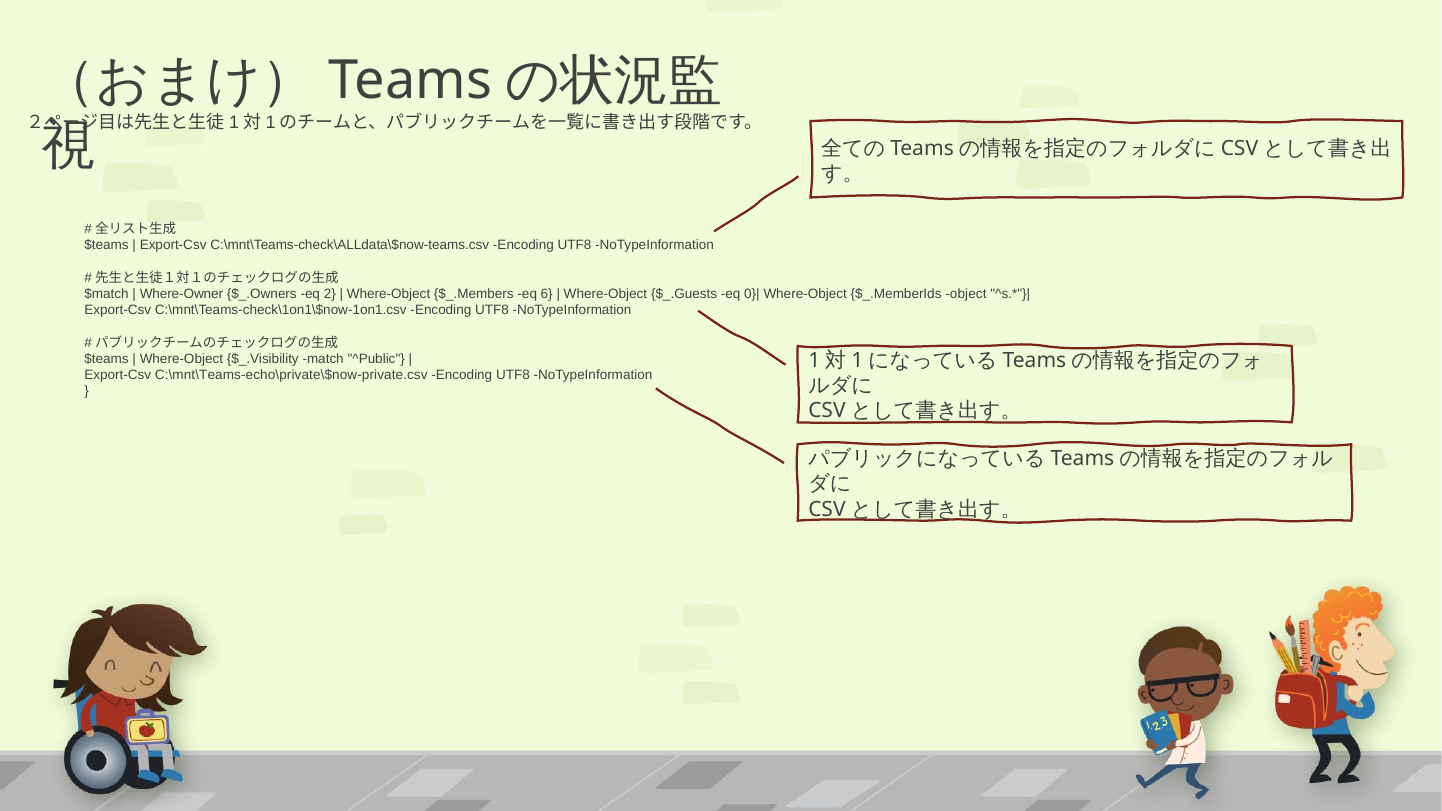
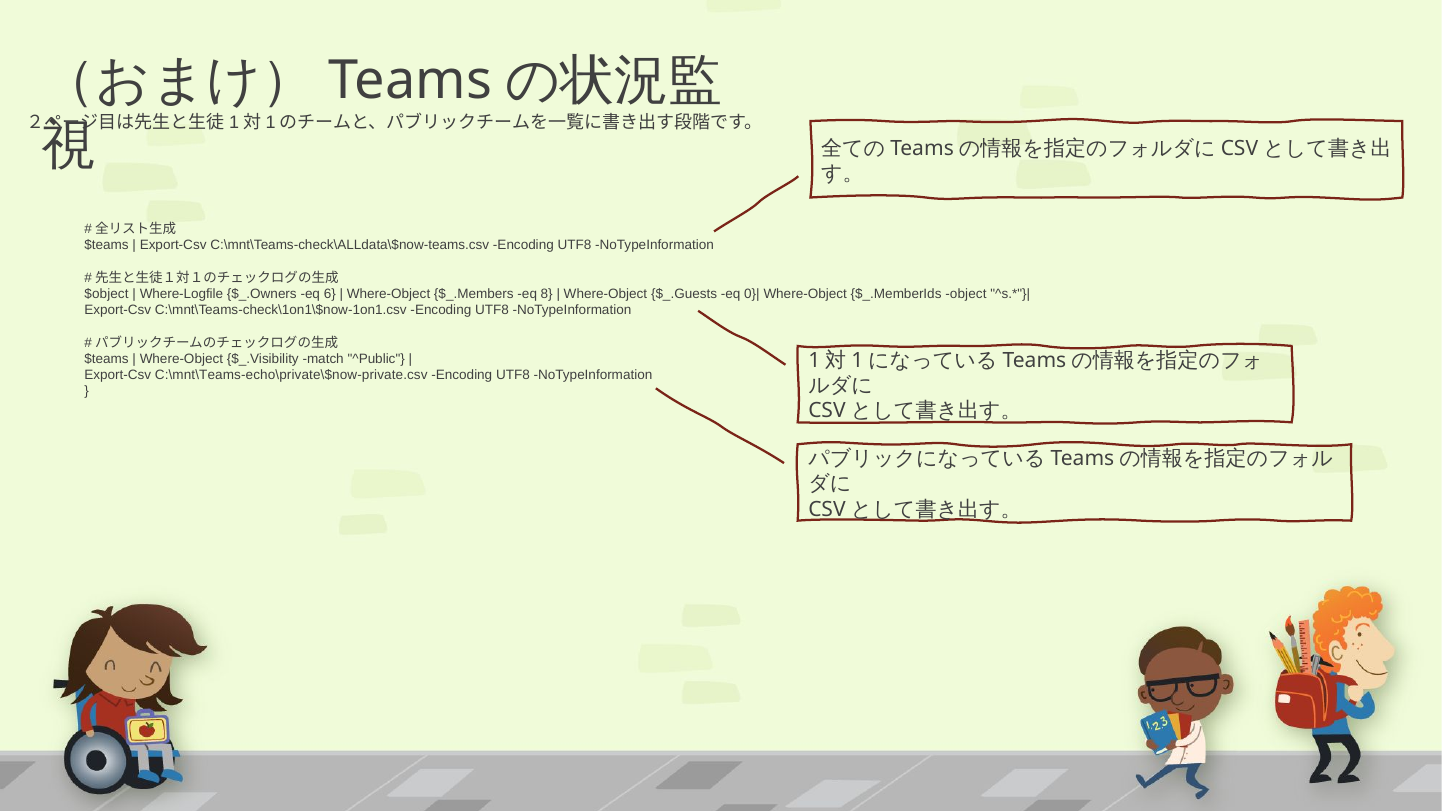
$match: $match -> $object (106, 294)
Where-Owner: Where-Owner -> Where-Logfile (181, 294)
2: 2 -> 6 (330, 294)
6: 6 -> 8 (547, 294)
